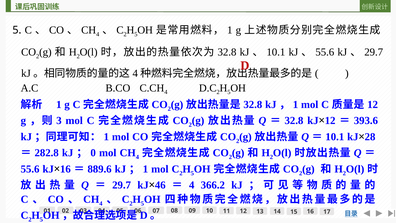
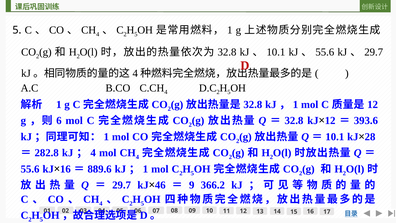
3: 3 -> 6 (59, 121)
0: 0 -> 4 (93, 153)
4: 4 -> 9 (192, 185)
